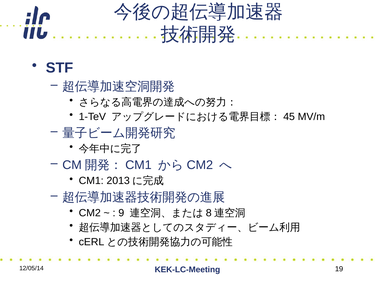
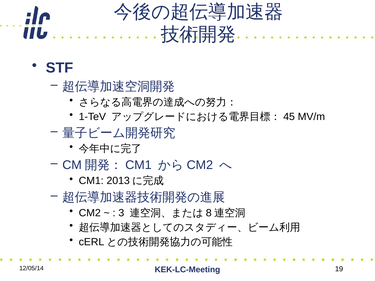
9: 9 -> 3 (121, 213)
